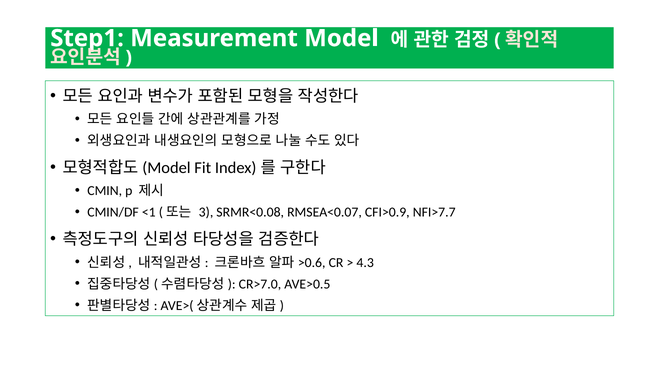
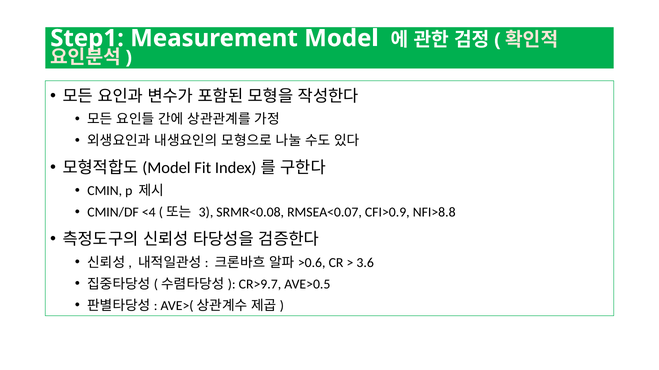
<1: <1 -> <4 (149, 213)
NFI>7.7: NFI>7.7 -> NFI>8.8 (434, 213)
4.3: 4.3 -> 3.6 (365, 263)
CR>7.0: CR>7.0 -> CR>9.7 (260, 285)
